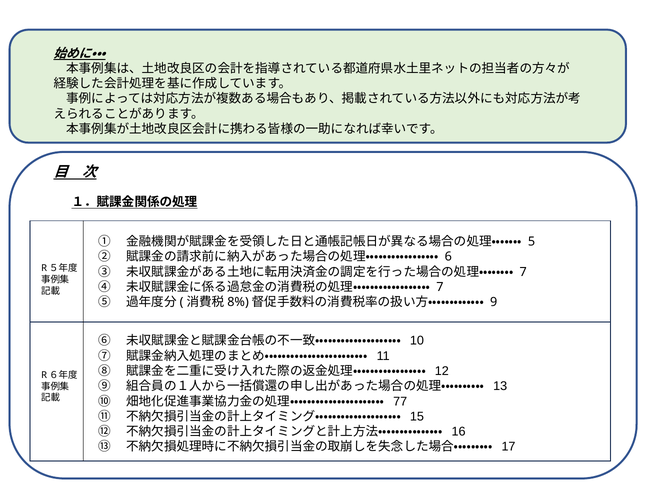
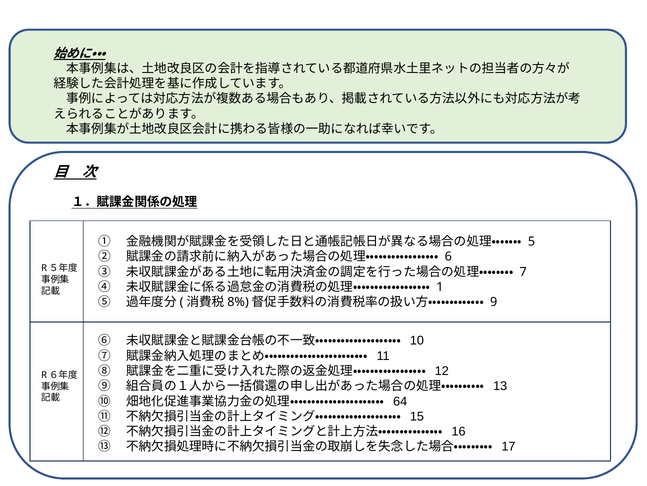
7: 7 -> 1 (440, 287)
77: 77 -> 64 (400, 401)
